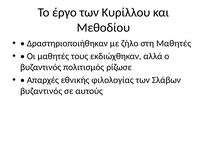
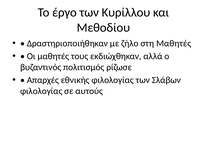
βυζαντινός: βυζαντινός -> φιλολογίας (41, 91)
